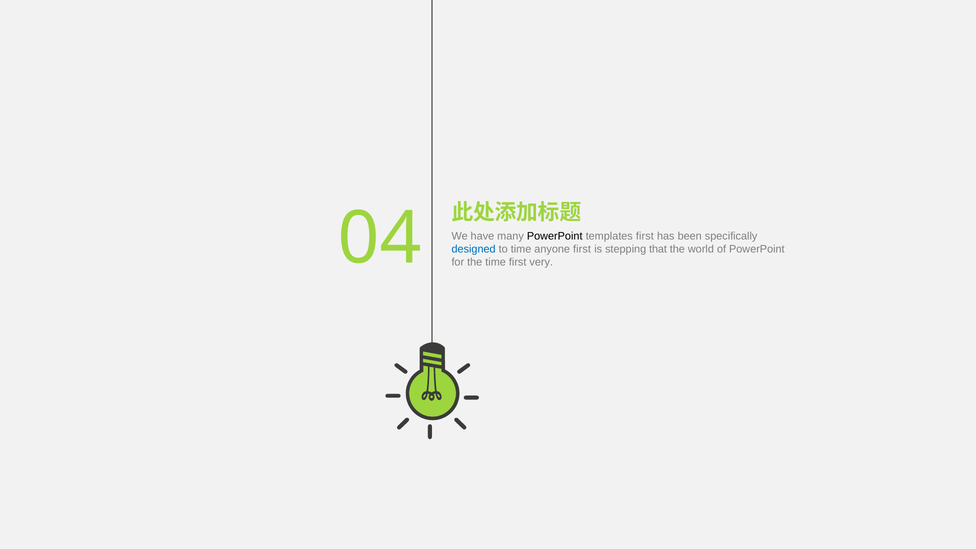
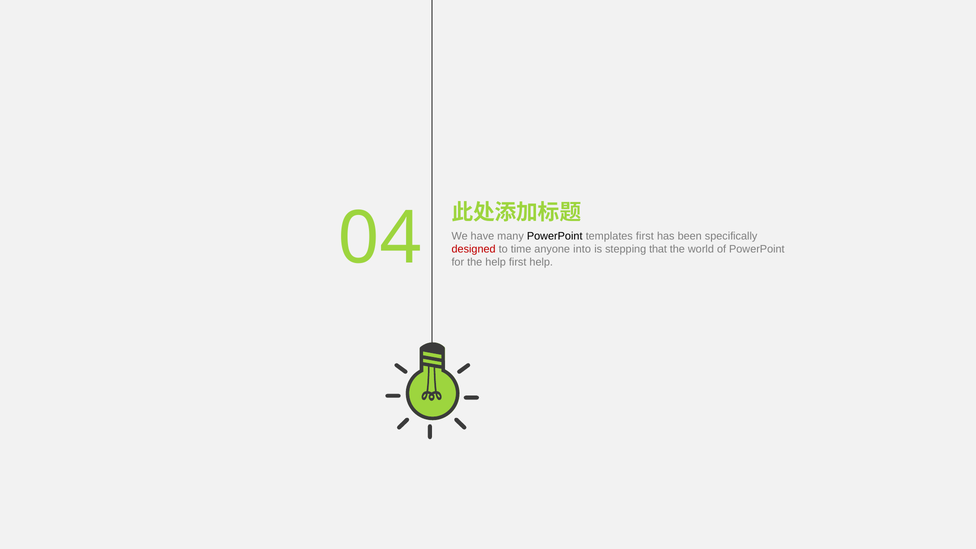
designed colour: blue -> red (474, 249)
anyone first: first -> into (582, 249)
the time: time -> help (496, 262)
first very: very -> help (541, 262)
